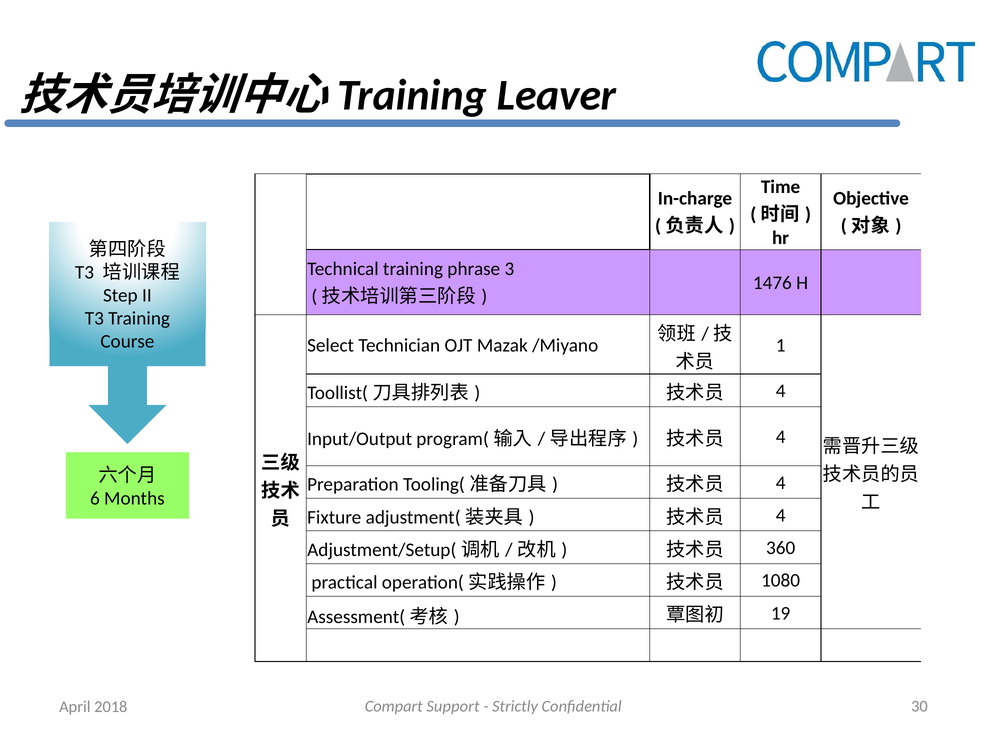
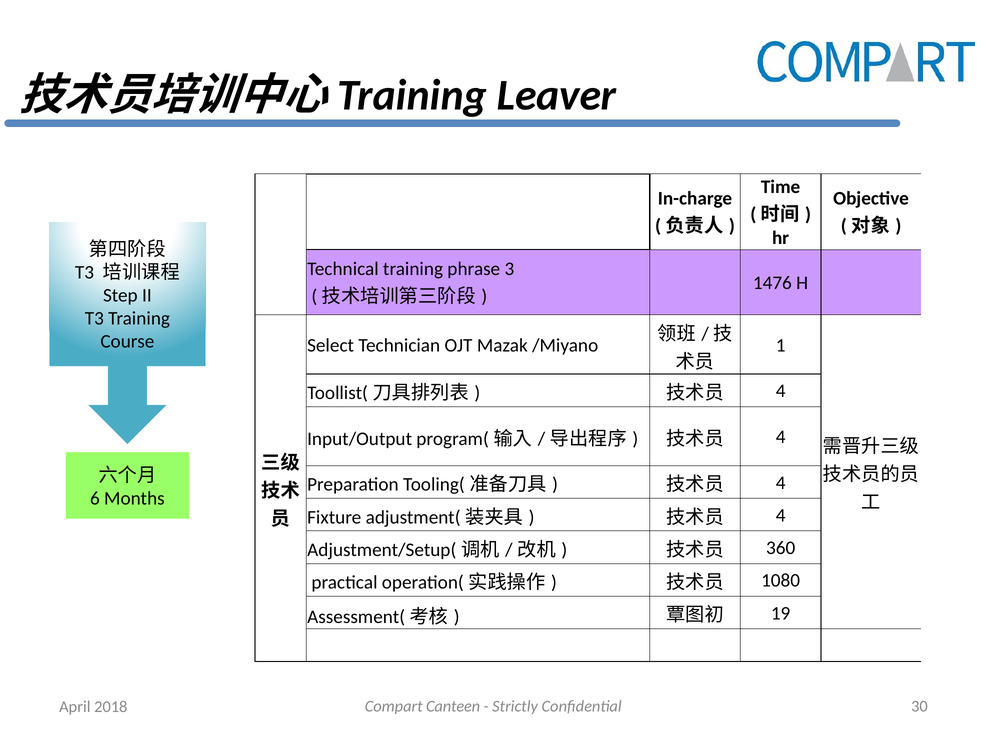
Support: Support -> Canteen (453, 707)
